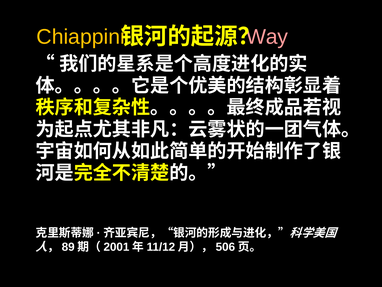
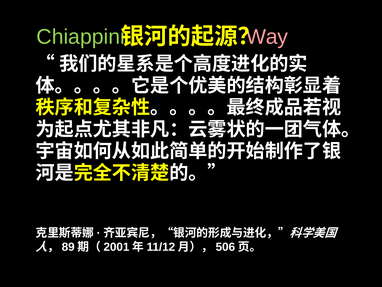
Chiappini colour: yellow -> light green (81, 37)
